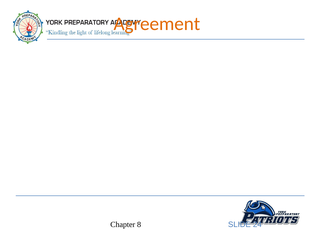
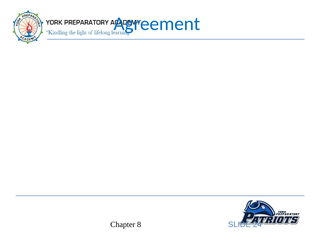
Agreement colour: orange -> blue (157, 24)
